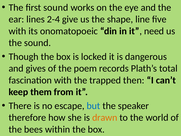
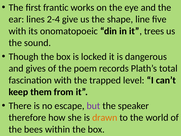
first sound: sound -> frantic (56, 7)
need: need -> trees (154, 31)
then: then -> level (134, 80)
but colour: blue -> purple (93, 106)
